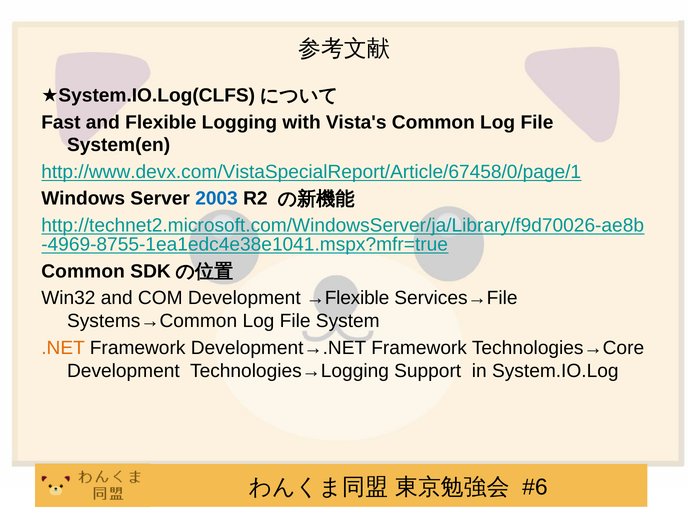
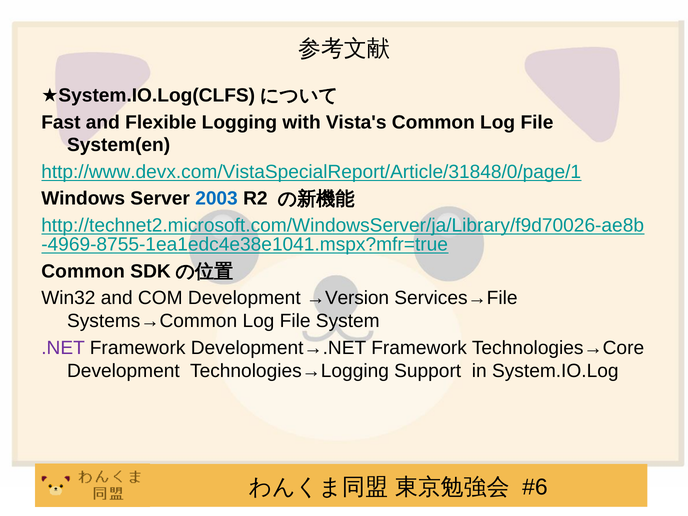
http://www.devx.com/VistaSpecialReport/Article/67458/0/page/1: http://www.devx.com/VistaSpecialReport/Article/67458/0/page/1 -> http://www.devx.com/VistaSpecialReport/Article/31848/0/page/1 (311, 172)
→Flexible: →Flexible -> →Version (348, 298)
.NET colour: orange -> purple (63, 348)
